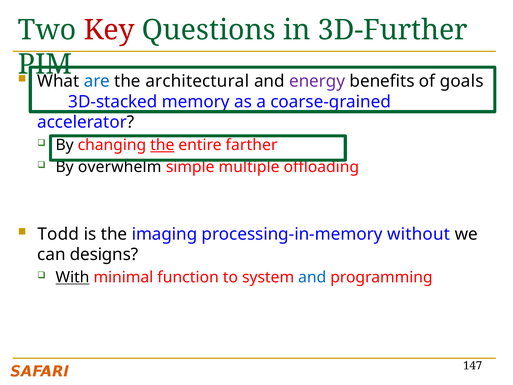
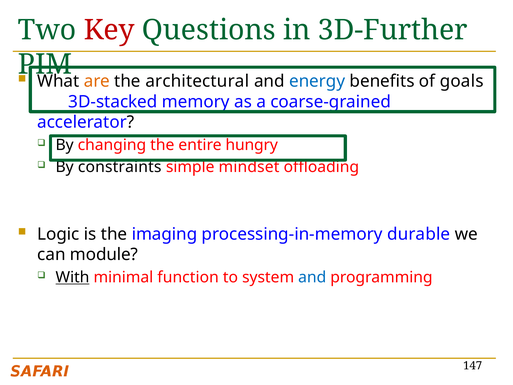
are colour: blue -> orange (97, 81)
energy colour: purple -> blue (317, 81)
the underline: present -> none (162, 145)
farther: farther -> hungry (252, 145)
overwhelm: overwhelm -> constraints (120, 167)
multiple: multiple -> mindset (249, 167)
Todd: Todd -> Logic (58, 234)
without: without -> durable (419, 234)
designs: designs -> module (104, 254)
